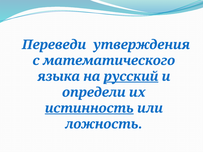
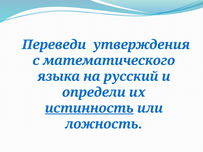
русский underline: present -> none (131, 77)
